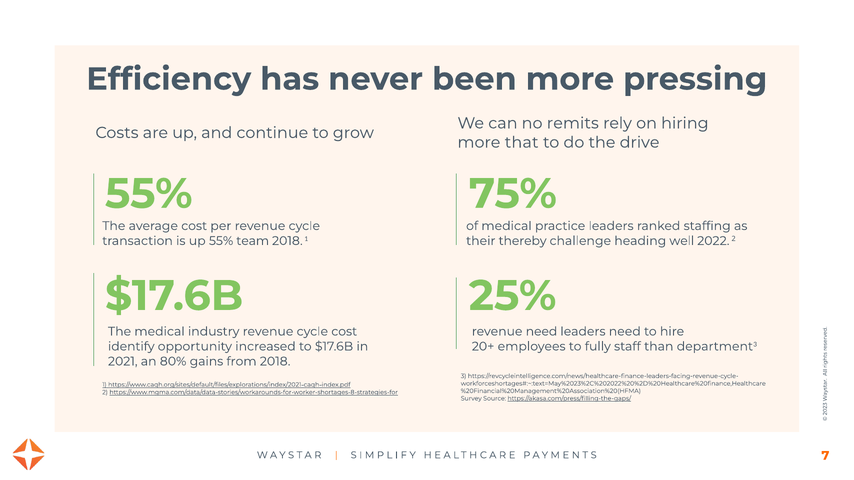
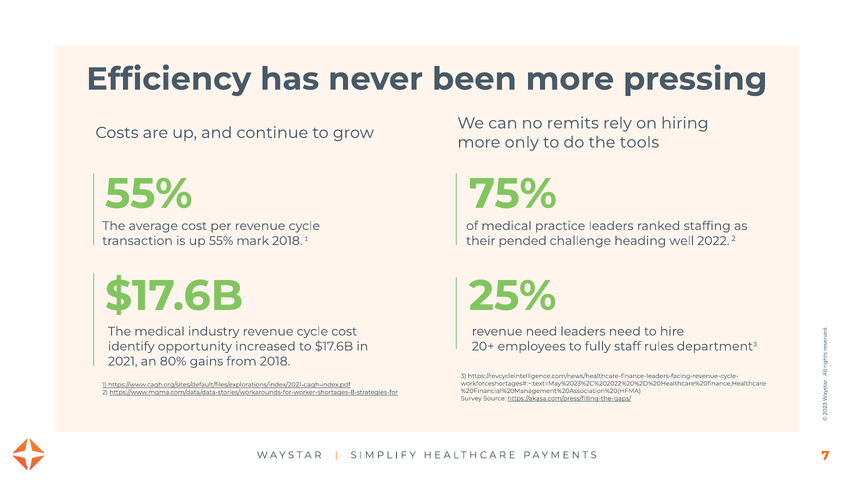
that: that -> only (522, 142)
drive: drive -> tools (639, 142)
team: team -> mark (253, 241)
thereby: thereby -> pended (523, 241)
than: than -> rules (659, 347)
